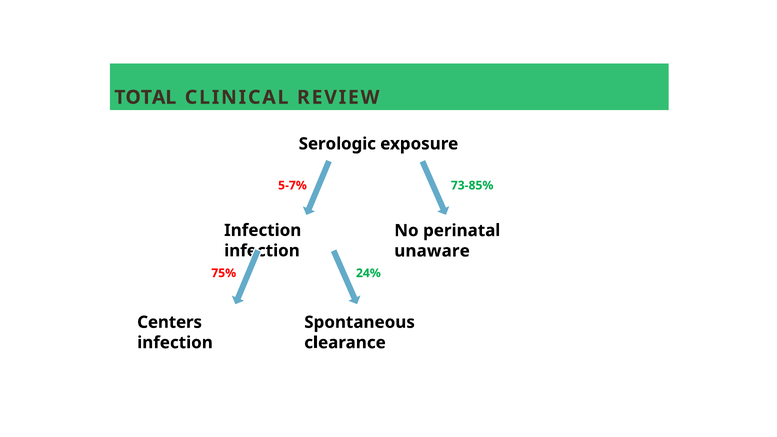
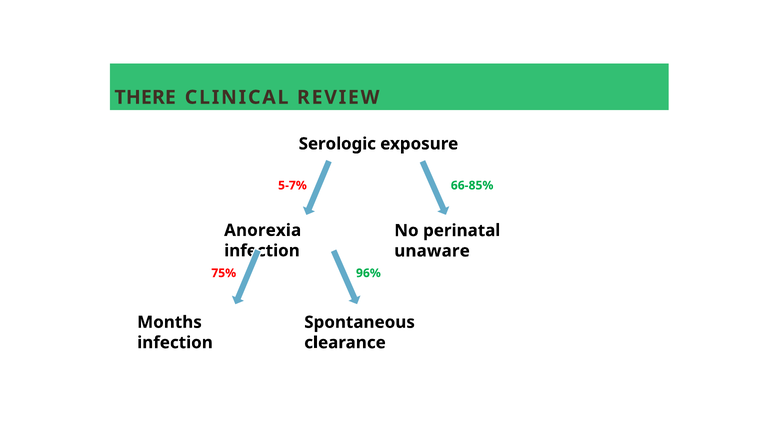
TOTAL: TOTAL -> THERE (145, 97)
73-85%: 73-85% -> 66-85% (472, 185)
Infection: Infection -> Anorexia (263, 230)
24%: 24% -> 96% (368, 273)
Centers: Centers -> Months (169, 322)
